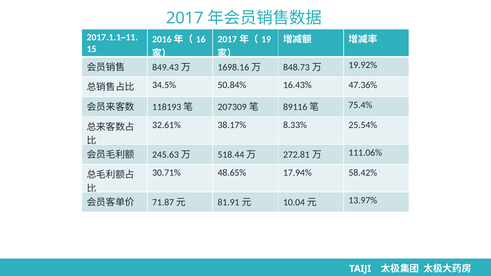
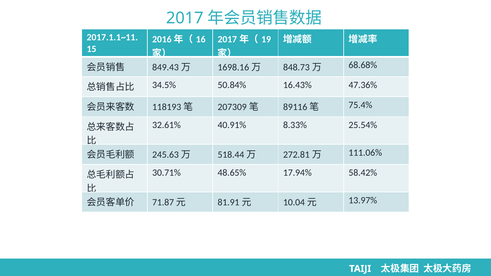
19.92%: 19.92% -> 68.68% (363, 65)
38.17%: 38.17% -> 40.91% (232, 125)
